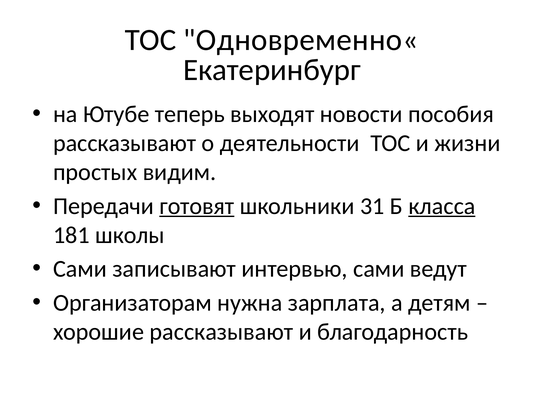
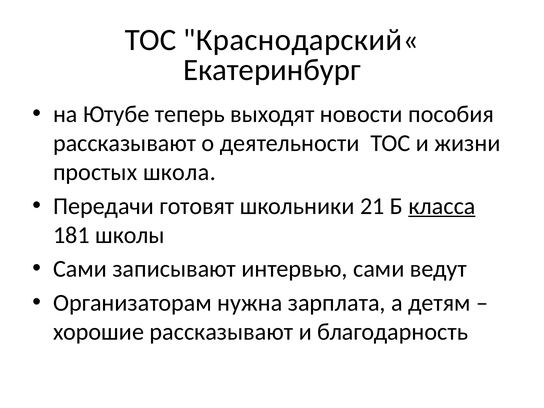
Одновременно«: Одновременно« -> Краснодарский« (301, 40)
видим: видим -> школа (179, 172)
готовят underline: present -> none (197, 206)
31: 31 -> 21 (372, 206)
